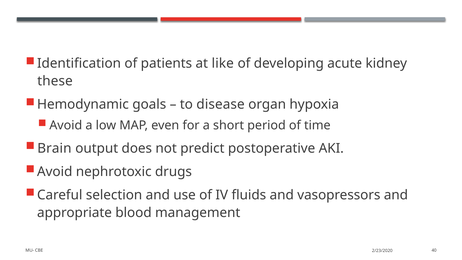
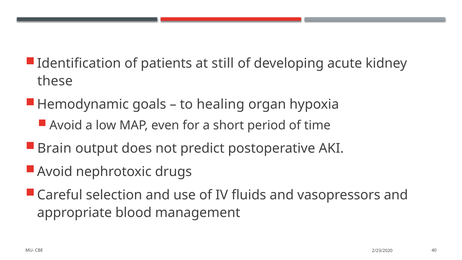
like: like -> still (223, 63)
disease: disease -> healing (221, 104)
